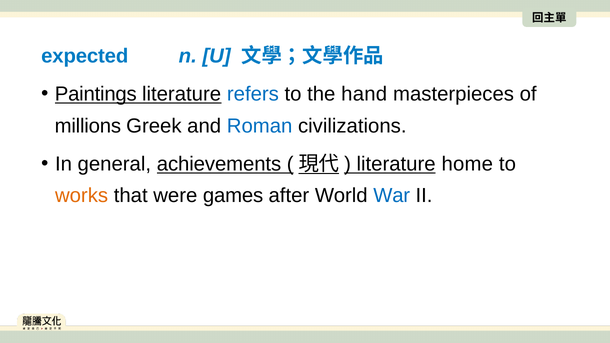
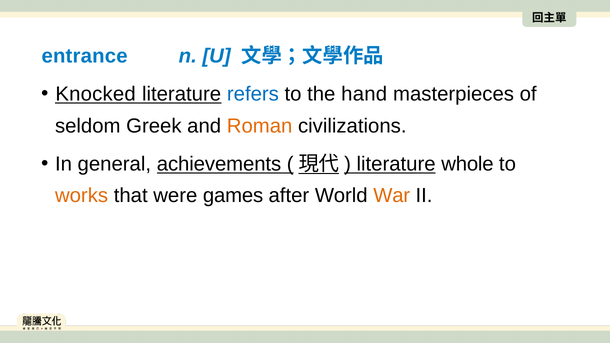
expected: expected -> entrance (85, 56)
Paintings: Paintings -> Knocked (96, 94)
millions: millions -> seldom (88, 126)
Roman colour: blue -> orange (260, 126)
home: home -> whole (467, 164)
War colour: blue -> orange (392, 196)
